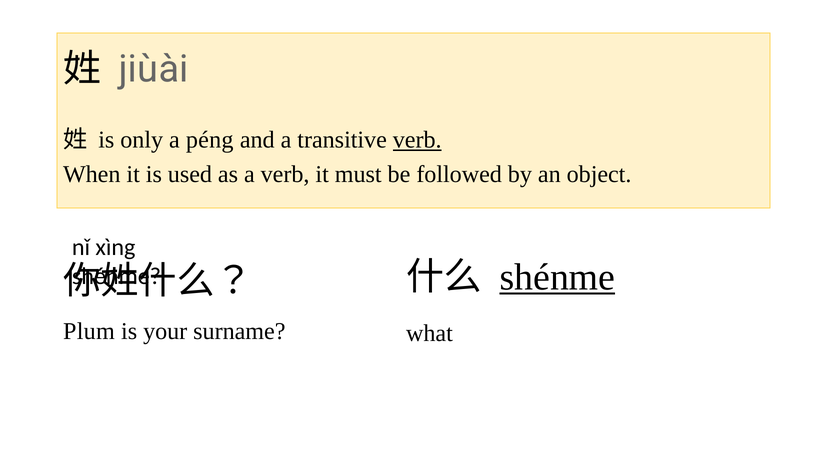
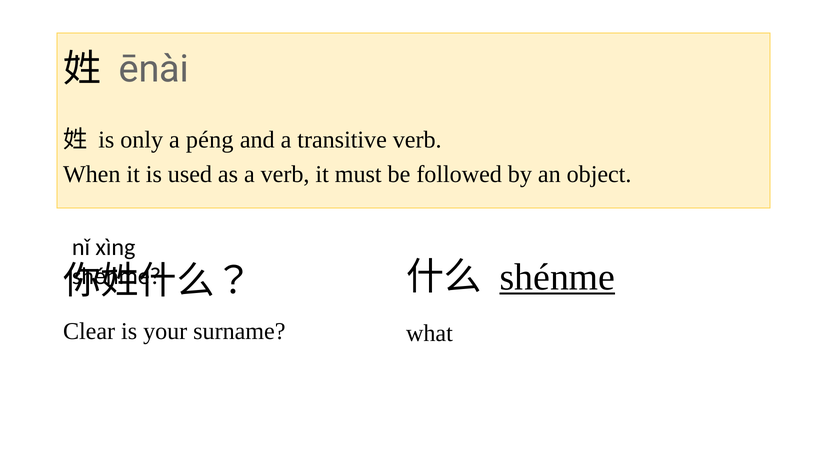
jiùài: jiùài -> ēnài (154, 69)
verb underline: present -> none (417, 140)
Plum: Plum -> Clear (89, 331)
